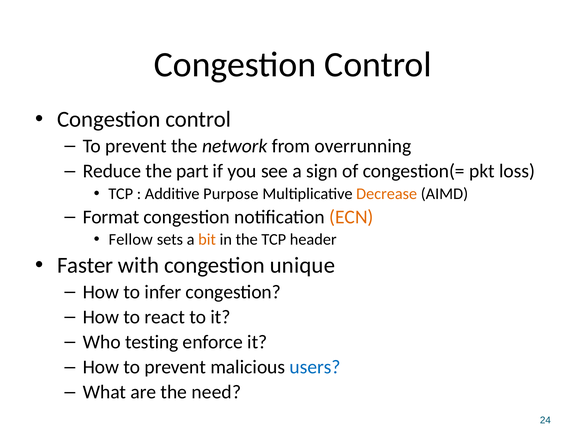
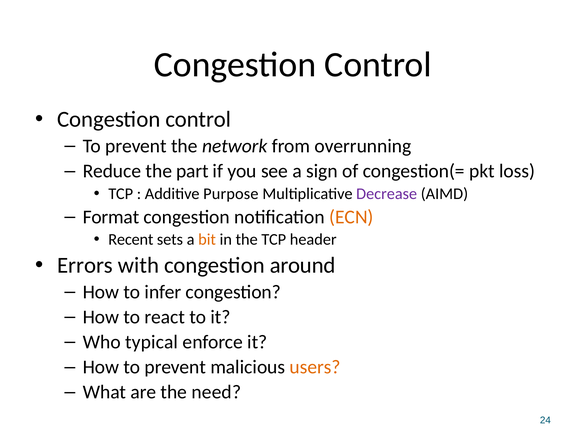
Decrease colour: orange -> purple (387, 193)
Fellow: Fellow -> Recent (131, 239)
Faster: Faster -> Errors (85, 265)
unique: unique -> around (303, 265)
testing: testing -> typical (152, 342)
users colour: blue -> orange (315, 367)
